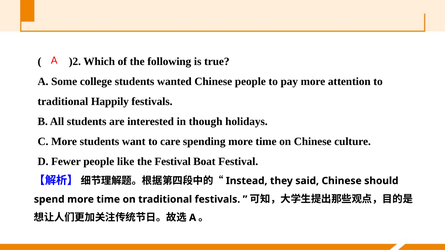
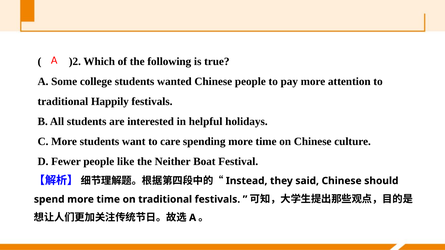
though: though -> helpful (206, 122)
the Festival: Festival -> Neither (173, 162)
